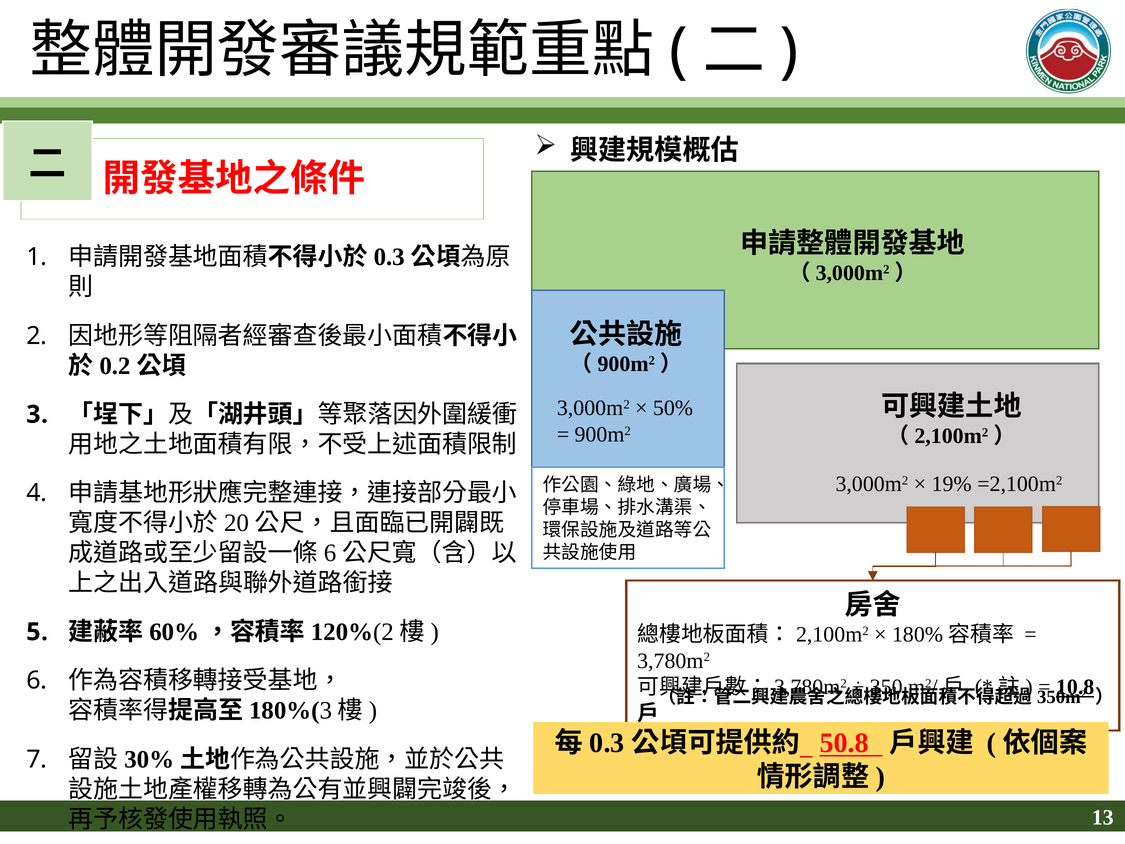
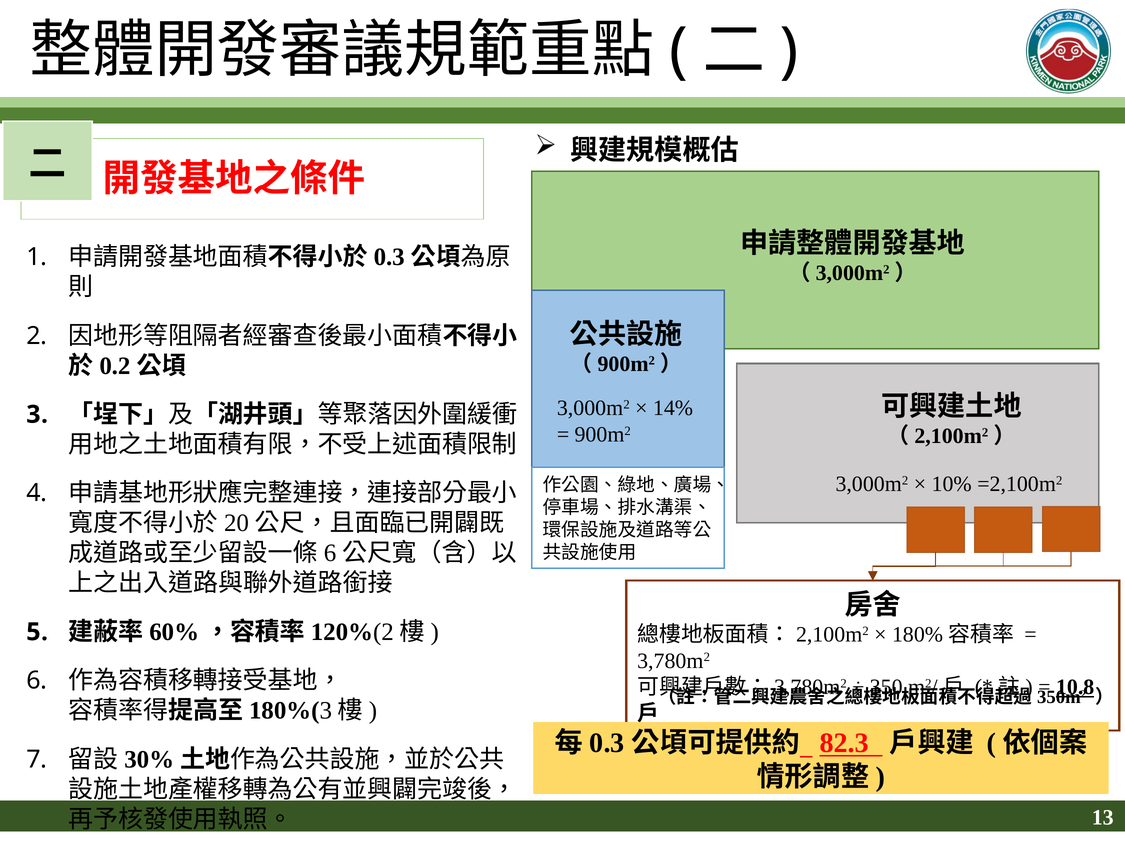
50%: 50% -> 14% (673, 408)
19%: 19% -> 10% (952, 484)
50.8: 50.8 -> 82.3 (844, 743)
